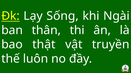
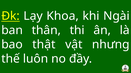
Sống: Sống -> Khoa (63, 16)
truyền: truyền -> nhưng (111, 45)
